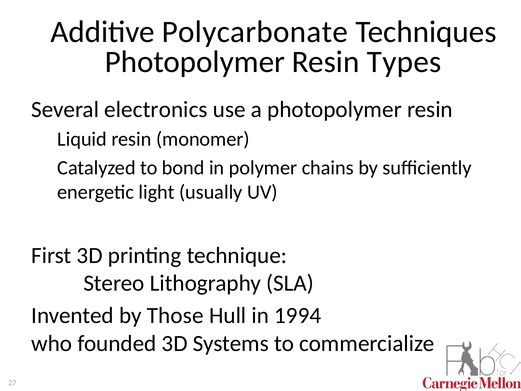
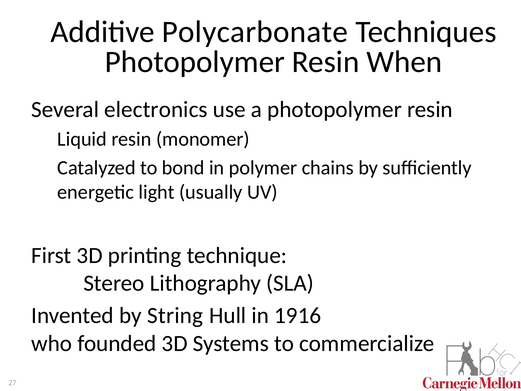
Types: Types -> When (404, 62)
Those: Those -> String (175, 315)
1994: 1994 -> 1916 (298, 315)
